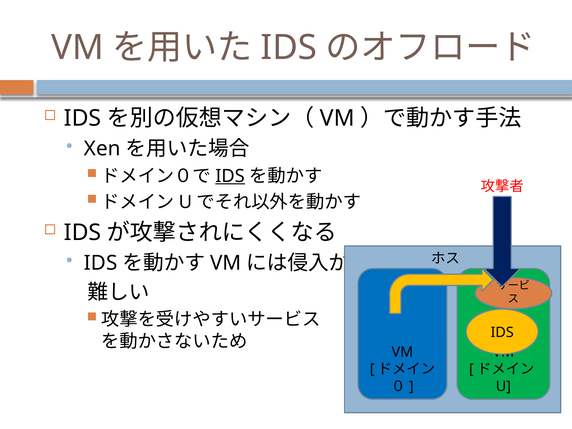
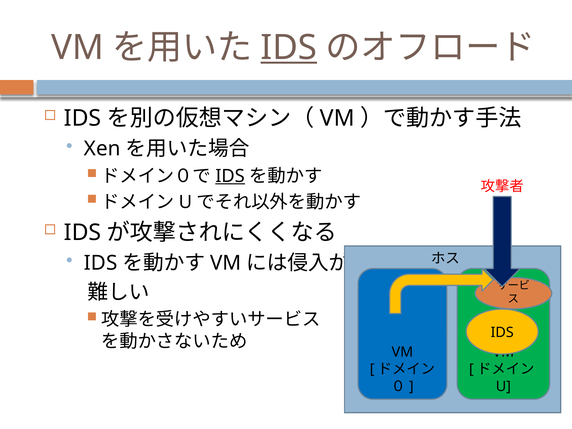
IDS underline: none -> present (289, 48)
